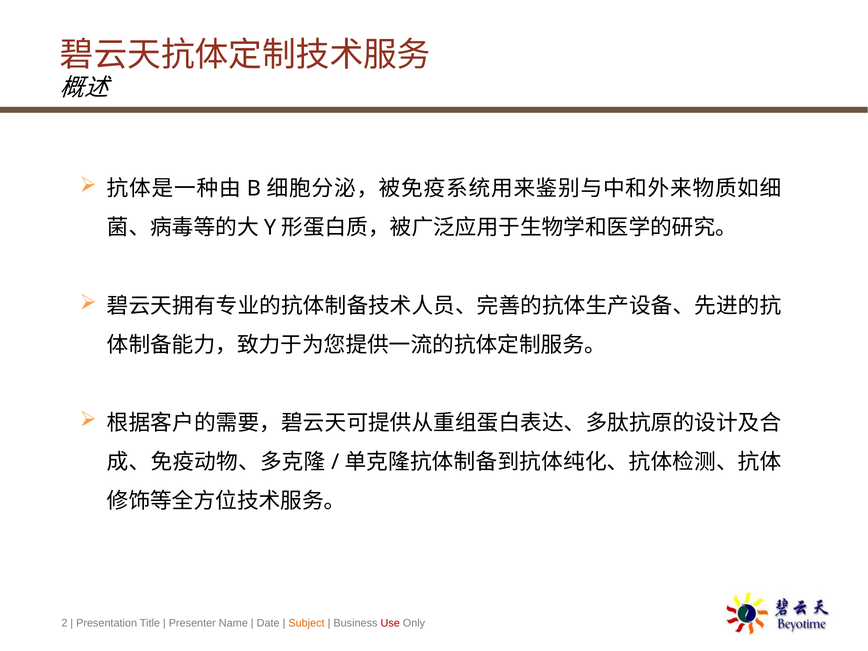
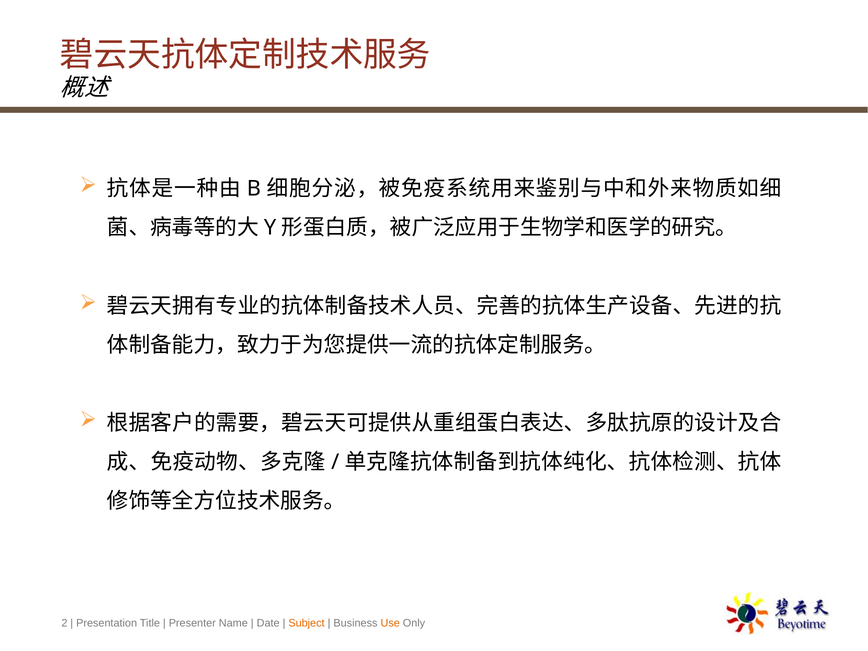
Use colour: red -> orange (390, 623)
